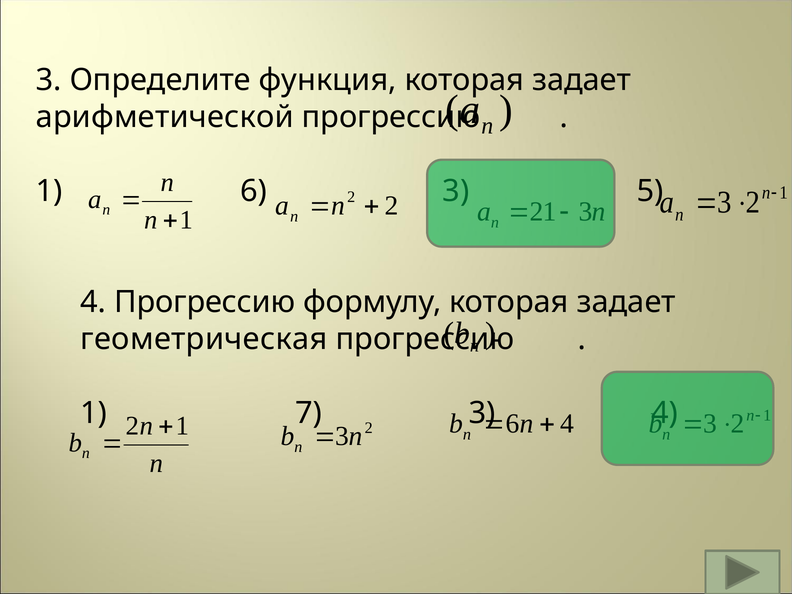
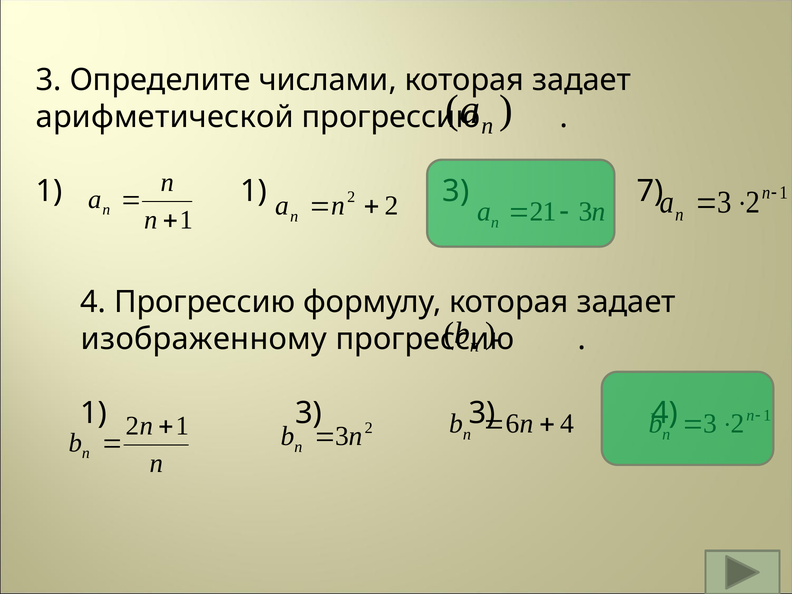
функция: функция -> числами (328, 80)
1 6: 6 -> 1 (254, 191)
5: 5 -> 7 (650, 191)
геометрическая: геометрическая -> изображенному (204, 339)
7: 7 -> 3 (309, 413)
